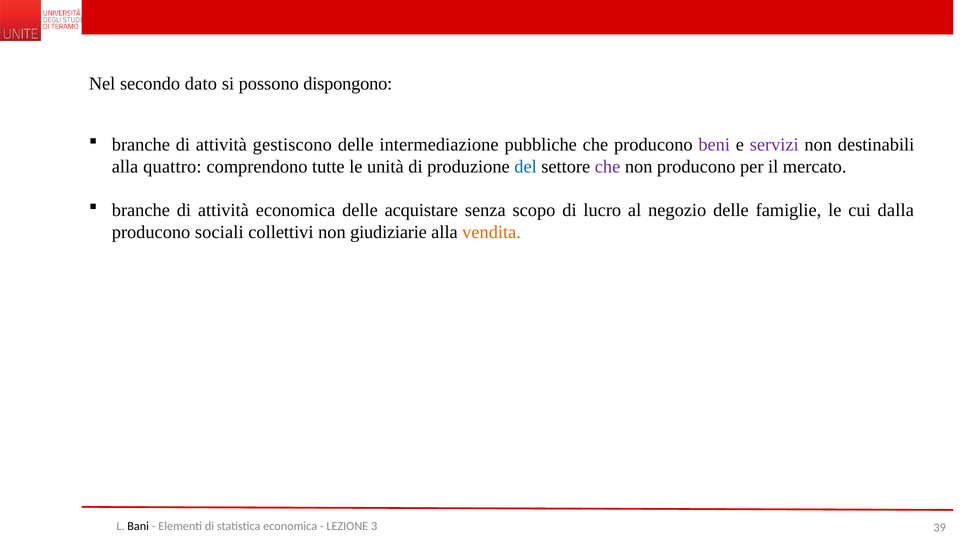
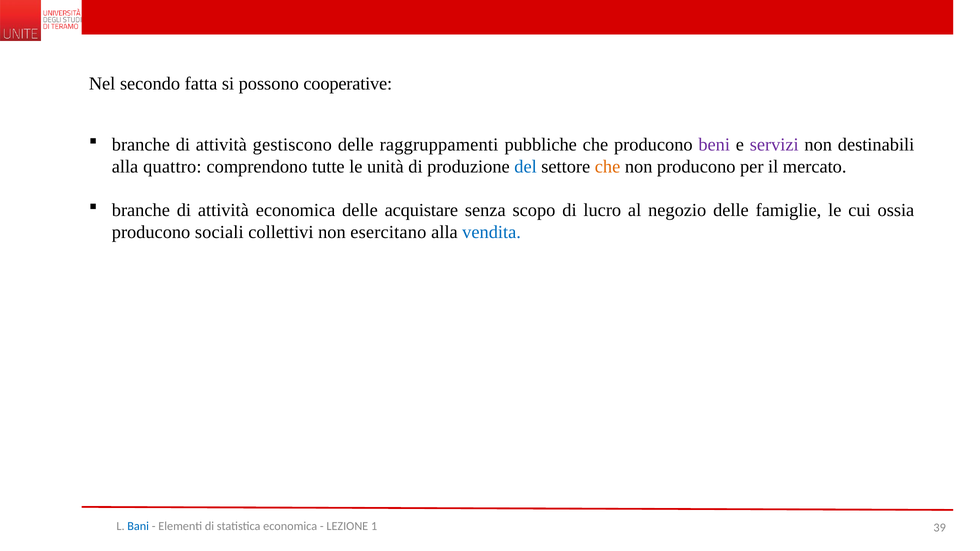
dato: dato -> fatta (201, 84)
dispongono: dispongono -> cooperative (348, 84)
intermediazione: intermediazione -> raggruppamenti (439, 145)
che colour: purple -> orange (608, 167)
dalla: dalla -> ossia (896, 210)
giudiziarie: giudiziarie -> esercitano (388, 233)
vendita colour: orange -> blue (492, 233)
Bani colour: black -> blue (138, 526)
3: 3 -> 1 (374, 526)
